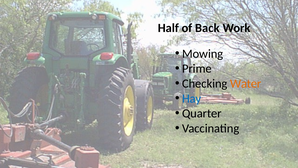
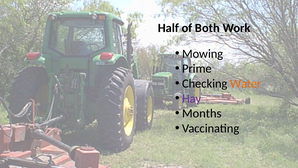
Back: Back -> Both (207, 28)
Hay colour: blue -> purple (192, 98)
Quarter: Quarter -> Months (202, 113)
